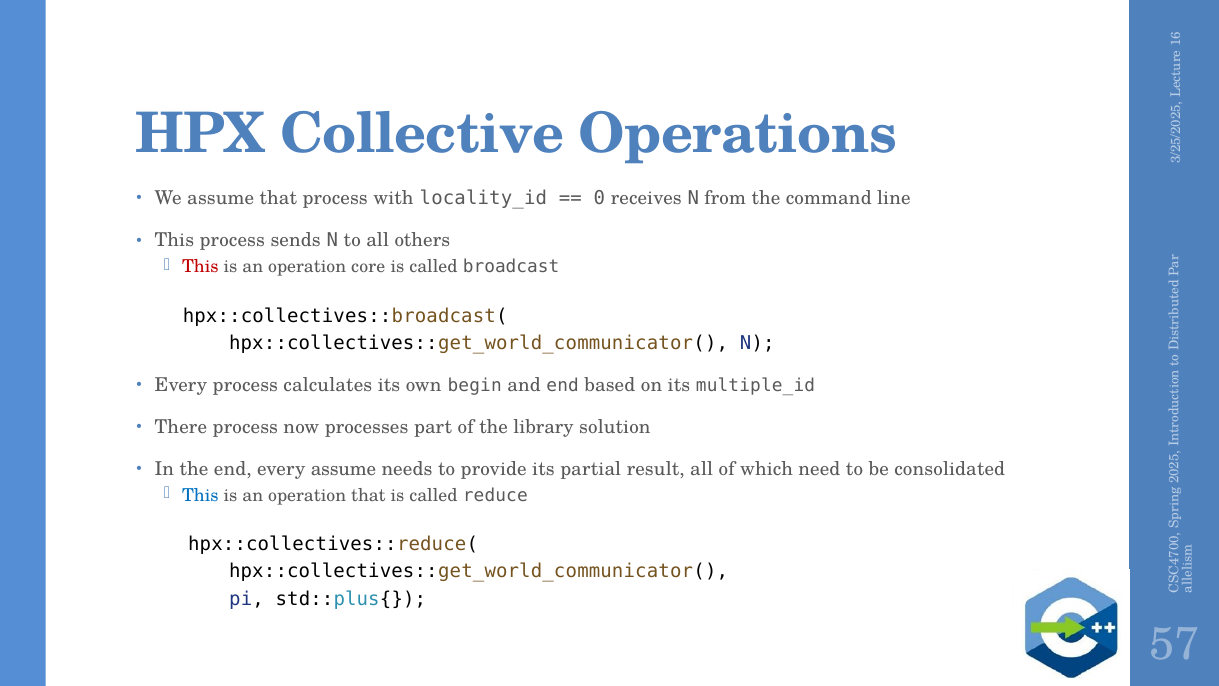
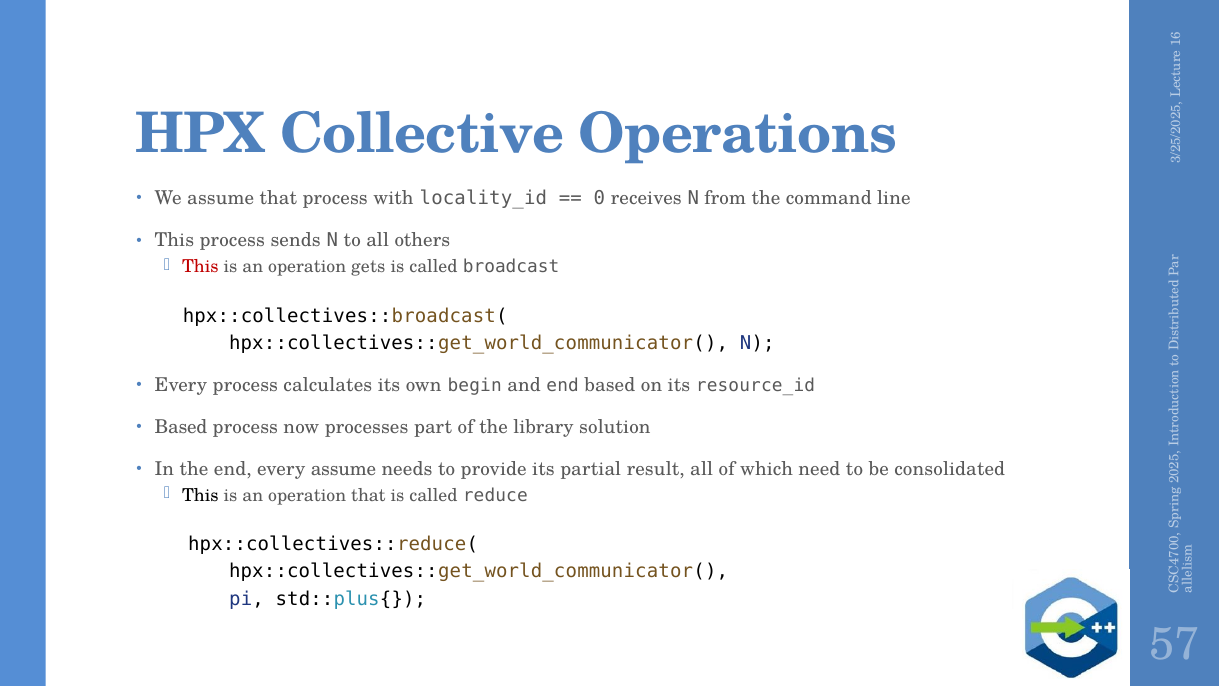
core: core -> gets (368, 267)
multiple_id: multiple_id -> resource_id (756, 385)
There: There -> Based (181, 427)
This colour: blue -> black (200, 495)
